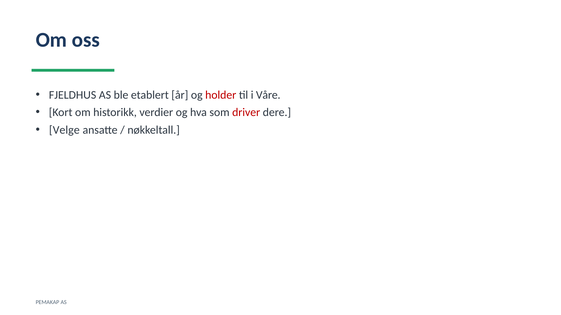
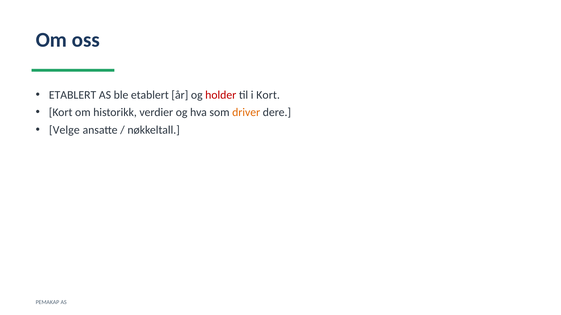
FJELDHUS: FJELDHUS -> ETABLERT (73, 95)
i Våre: Våre -> Kort (268, 95)
driver colour: red -> orange (246, 113)
